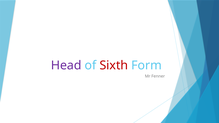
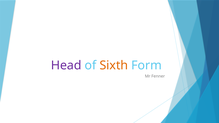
Sixth colour: red -> orange (114, 65)
